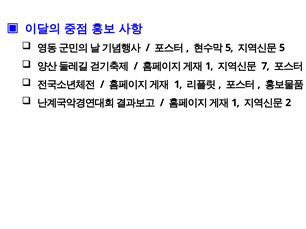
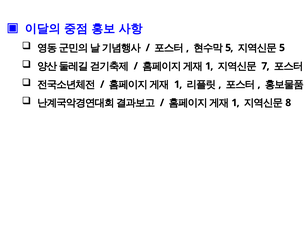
2: 2 -> 8 (288, 103)
